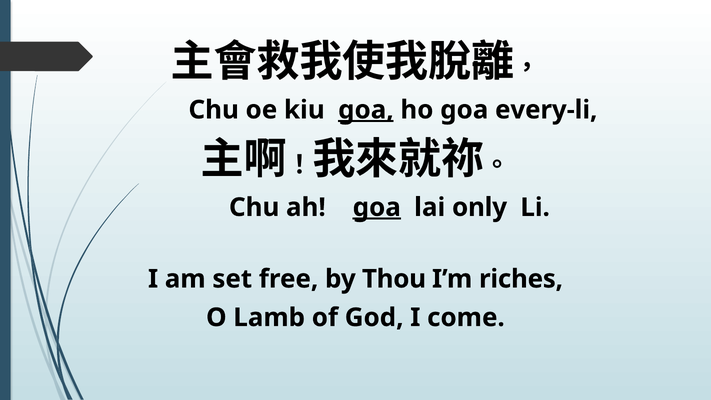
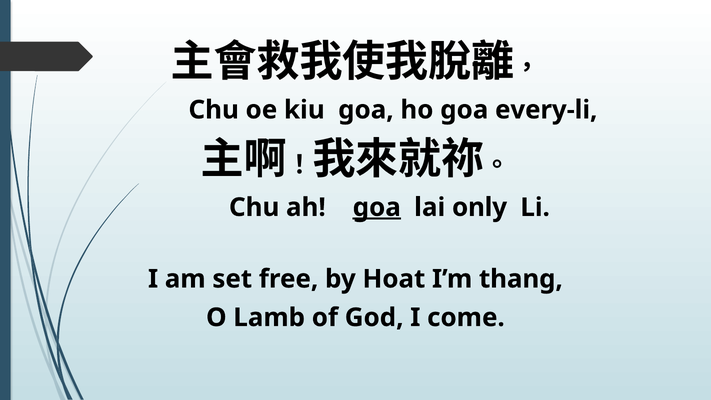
goa underline: present -> none (366, 110)
Thou: Thou -> Hoat (394, 279)
riches: riches -> thang (521, 279)
